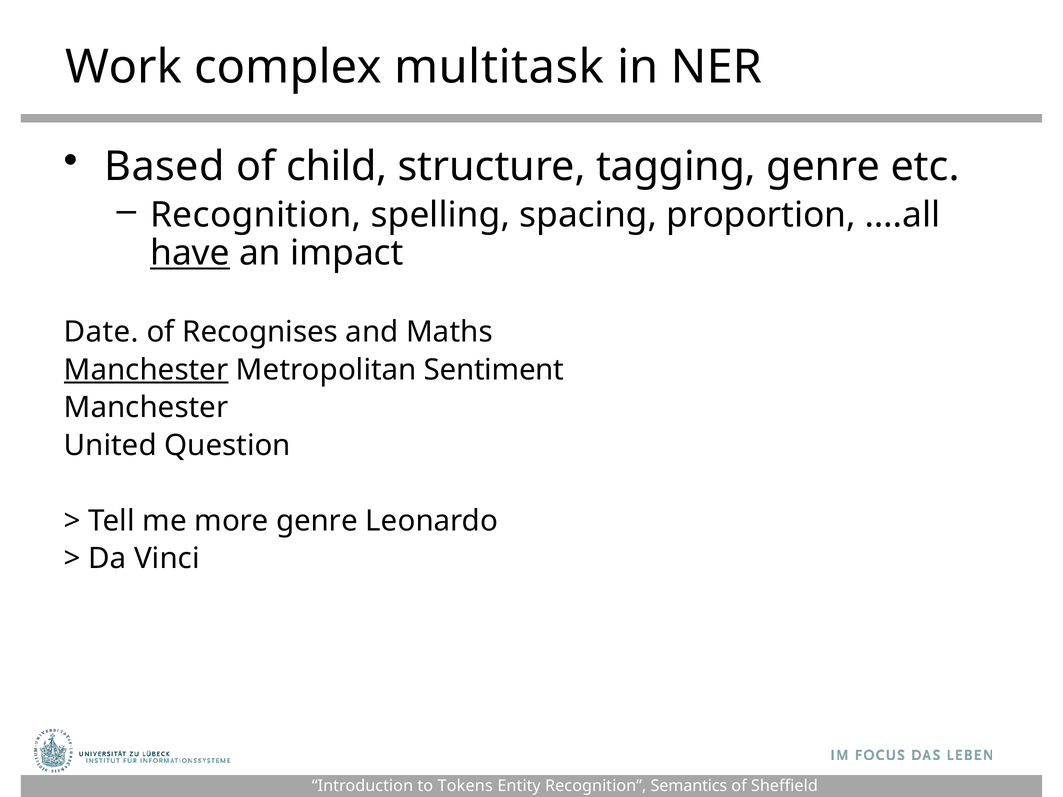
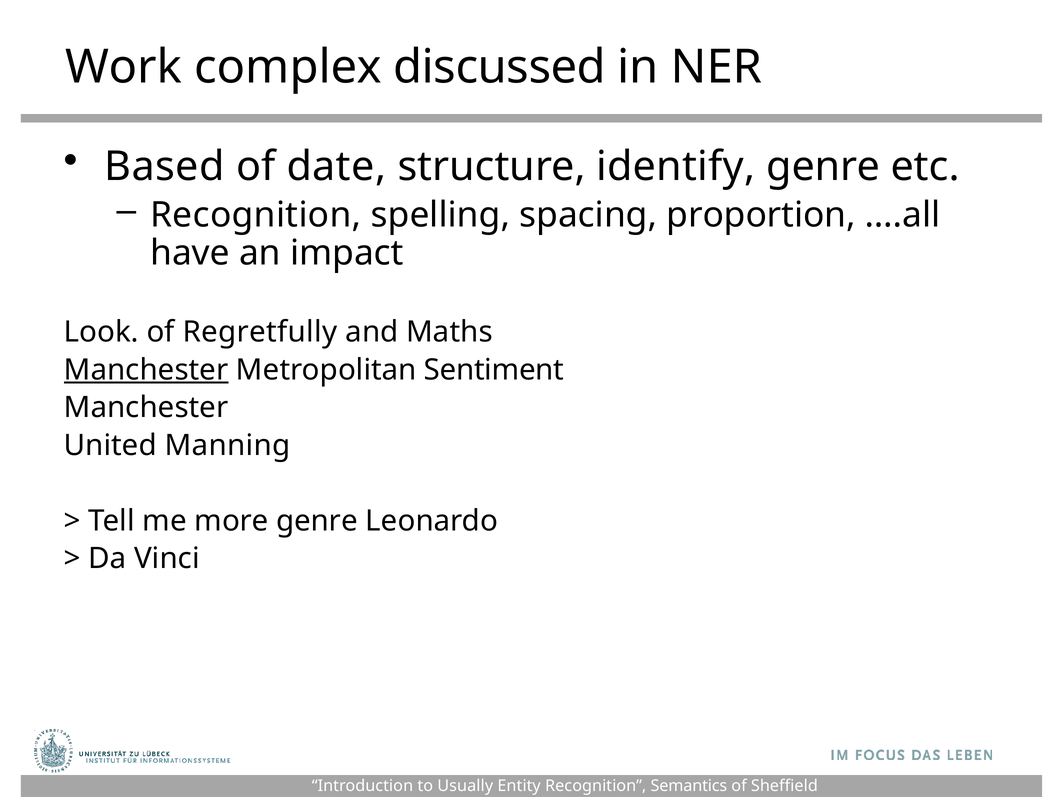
multitask: multitask -> discussed (500, 67)
child: child -> date (336, 167)
tagging: tagging -> identify (676, 167)
have underline: present -> none (190, 253)
Date: Date -> Look (101, 332)
Recognises: Recognises -> Regretfully (260, 332)
Question: Question -> Manning (227, 446)
Tokens: Tokens -> Usually (465, 786)
